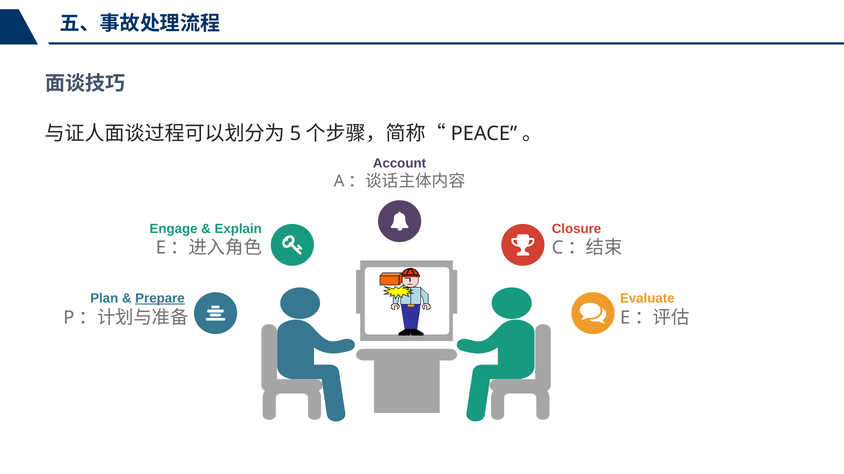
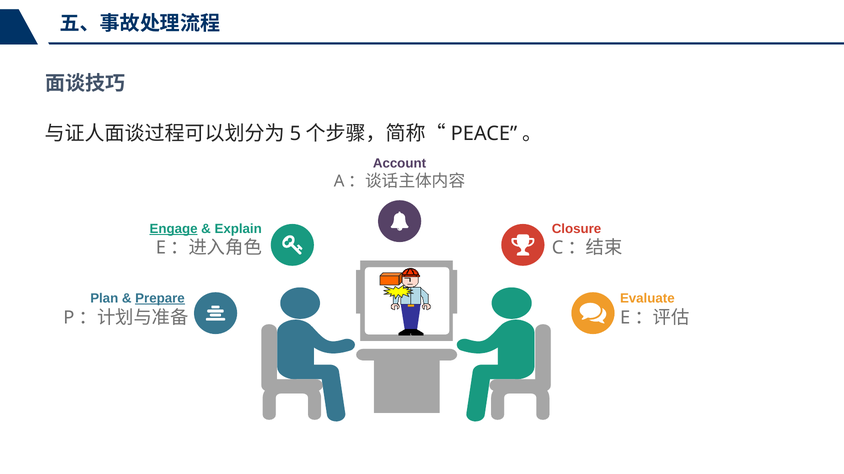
Engage underline: none -> present (174, 229)
